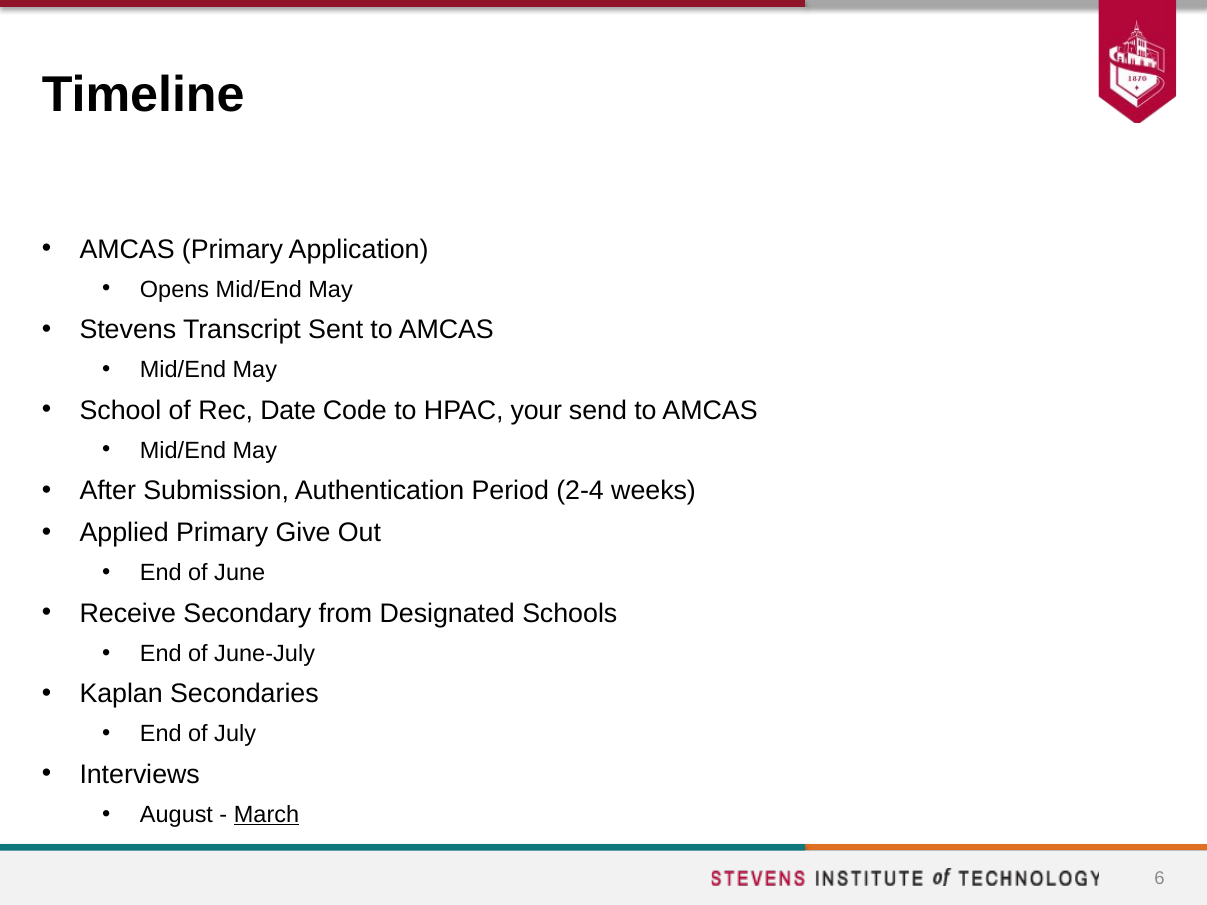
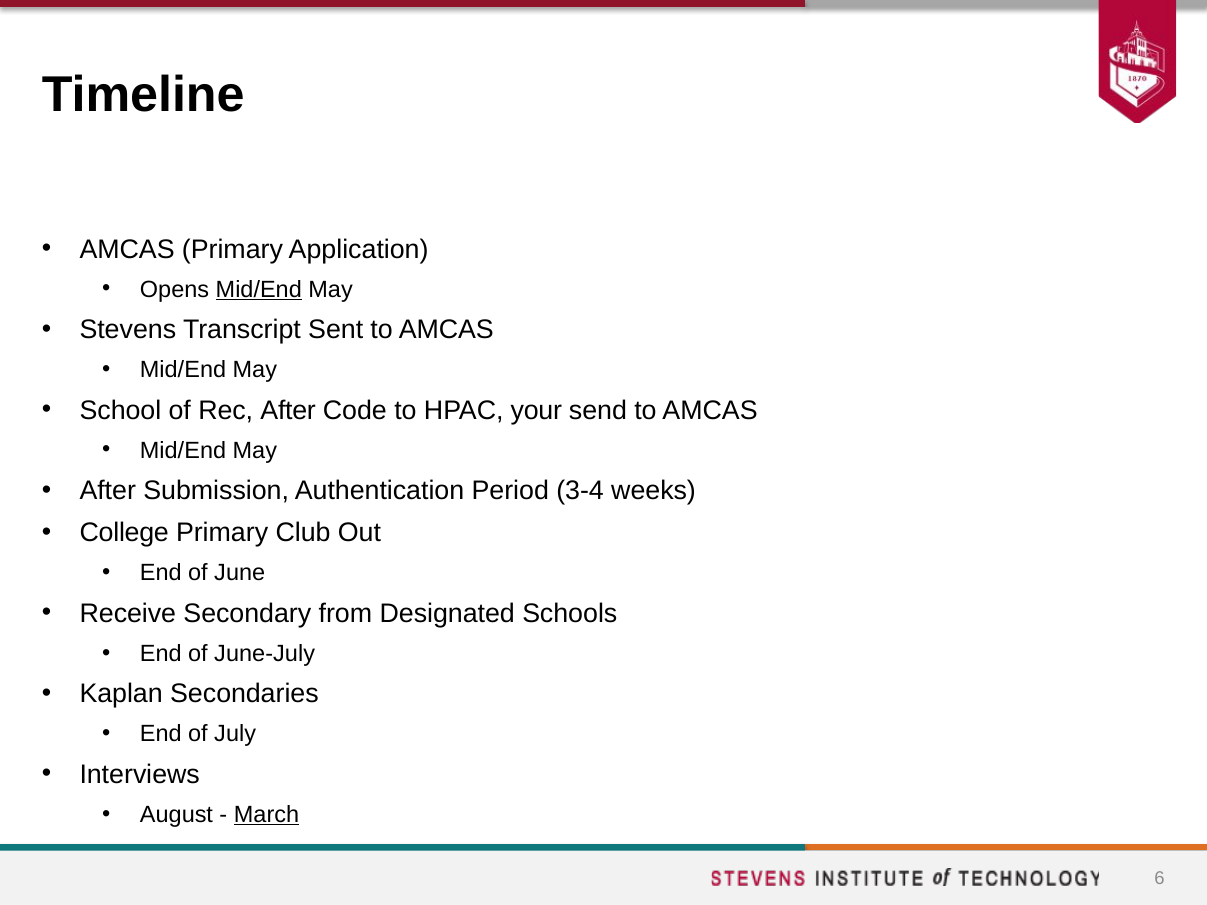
Mid/End underline: none -> present (259, 290)
Rec Date: Date -> After (288, 411)
2-4: 2-4 -> 3-4 (580, 491)
Applied: Applied -> College (124, 533)
Give: Give -> Club (303, 533)
